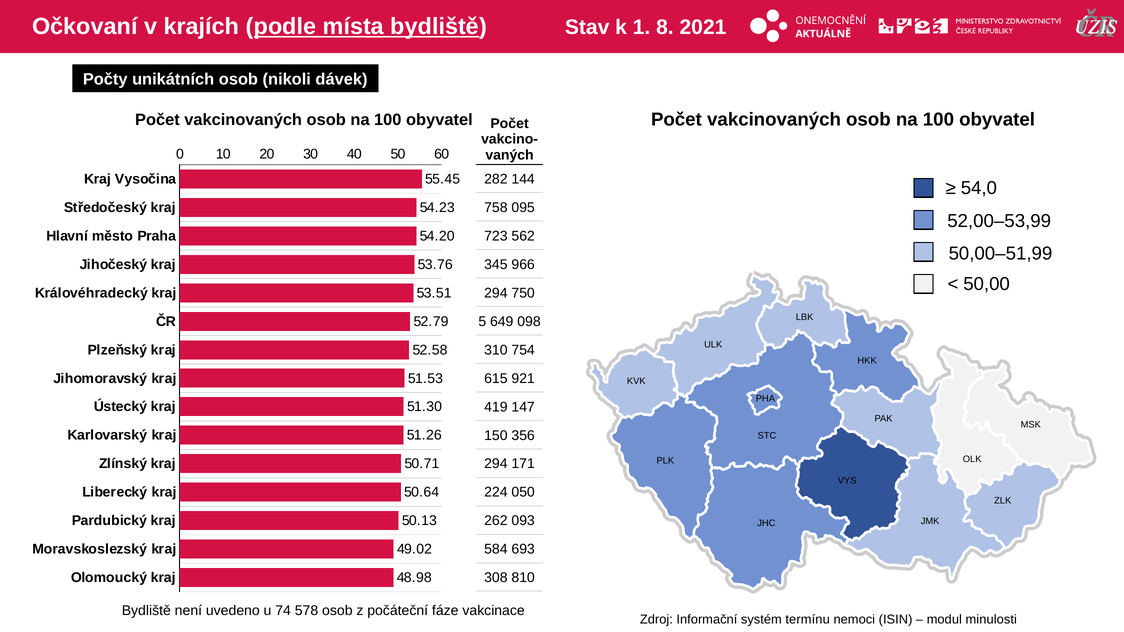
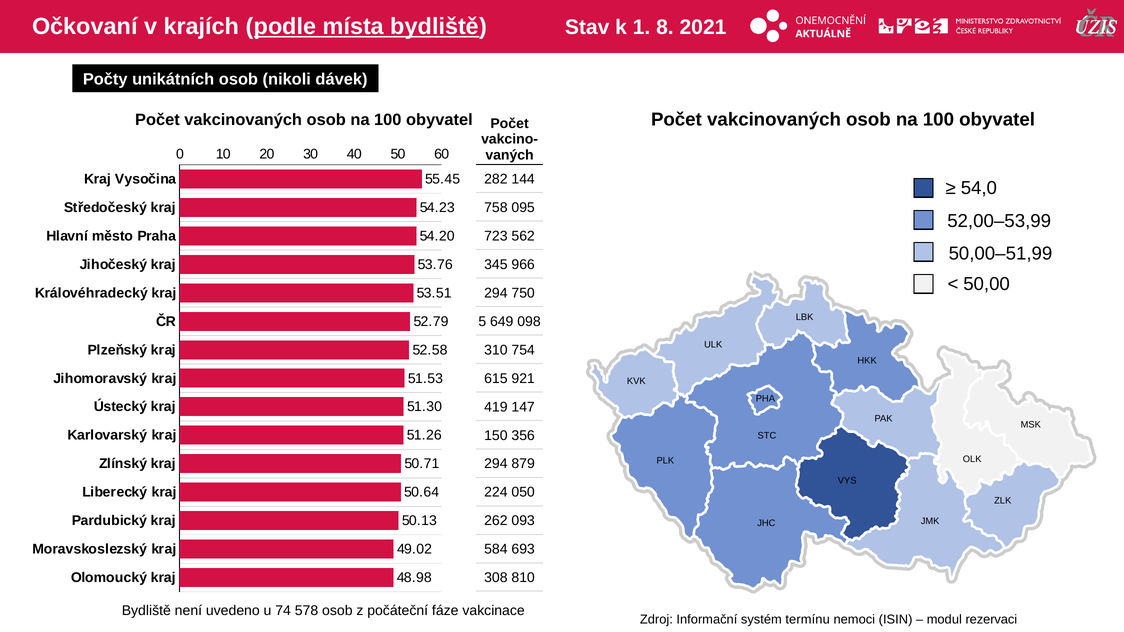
171: 171 -> 879 (523, 464)
minulosti: minulosti -> rezervaci (991, 620)
